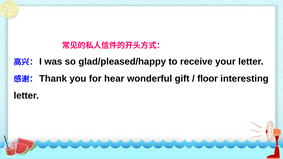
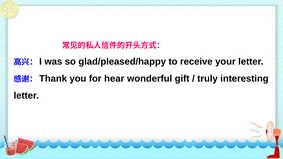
floor: floor -> truly (208, 79)
